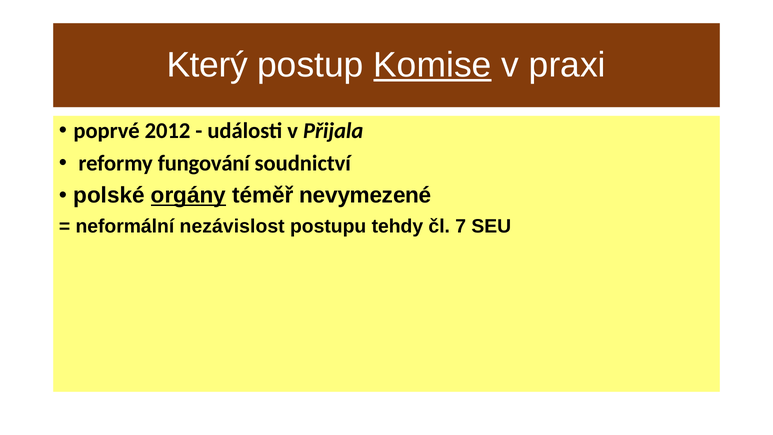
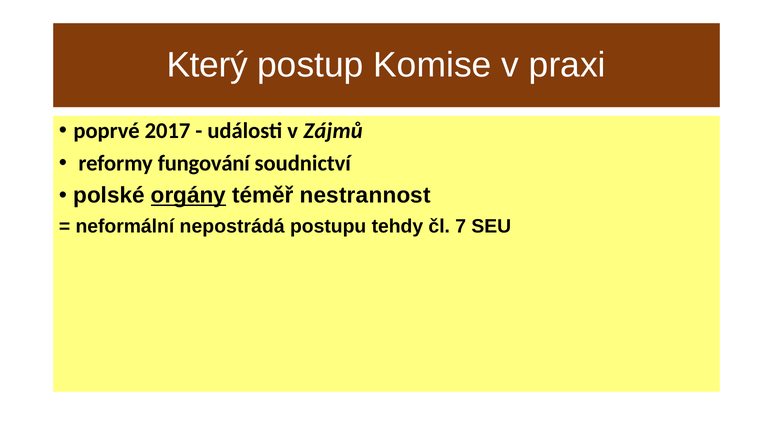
Komise underline: present -> none (432, 65)
2012: 2012 -> 2017 (168, 131)
Přijala: Přijala -> Zájmů (333, 131)
nevymezené: nevymezené -> nestrannost (365, 195)
nezávislost: nezávislost -> nepostrádá (232, 226)
